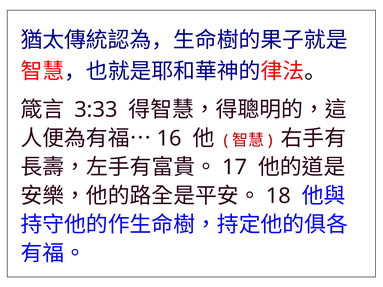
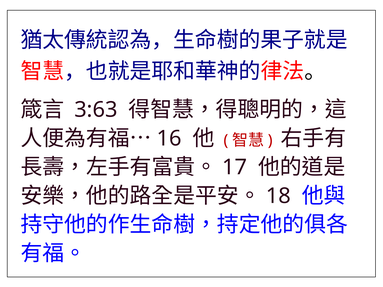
3:33: 3:33 -> 3:63 (96, 110)
